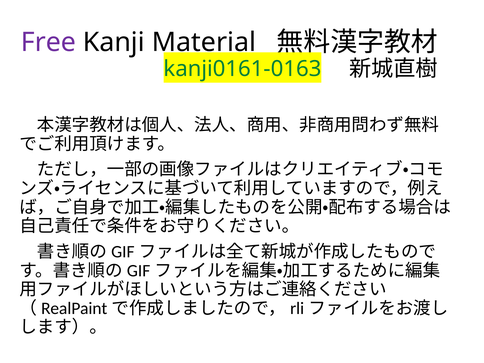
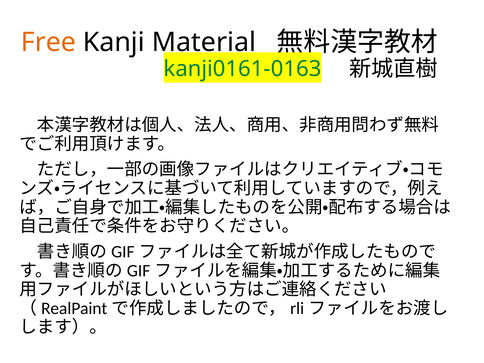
Free colour: purple -> orange (48, 42)
